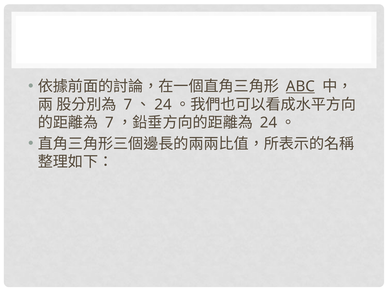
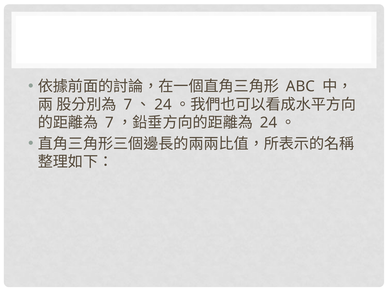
ABC underline: present -> none (300, 86)
